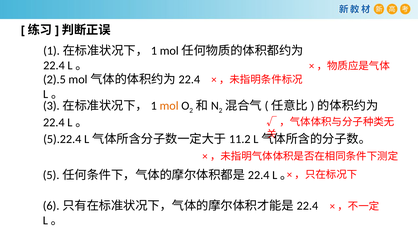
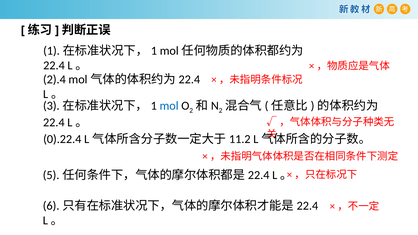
2).5: 2).5 -> 2).4 (54, 79)
mol colour: orange -> blue (169, 106)
5).22.4: 5).22.4 -> 0).22.4 (62, 139)
